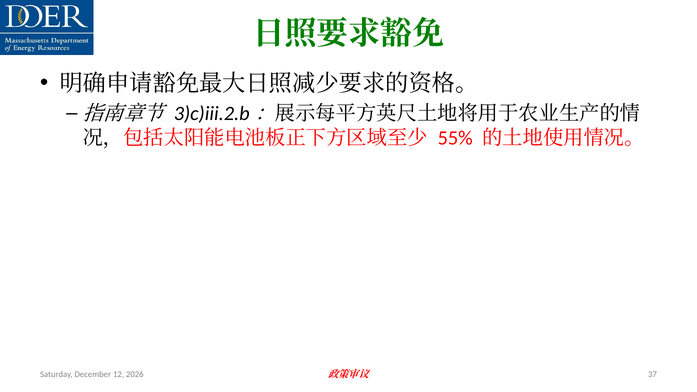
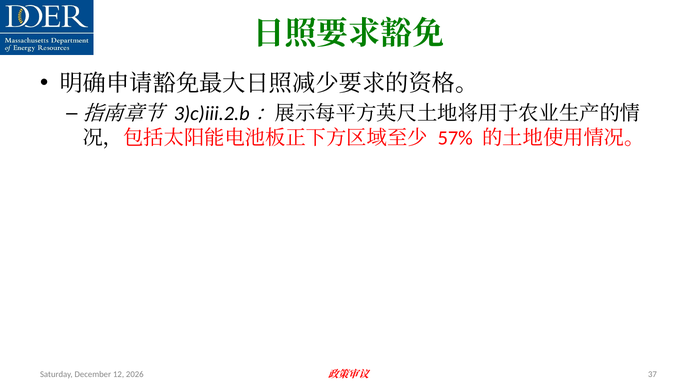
55%: 55% -> 57% (455, 138)
